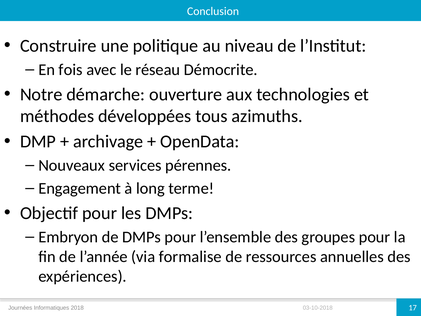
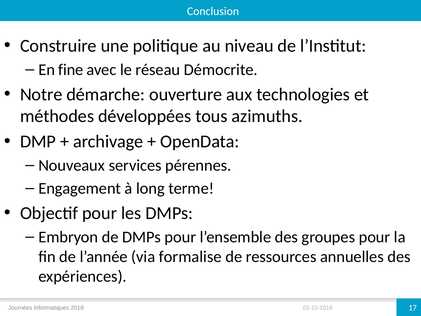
fois: fois -> fine (71, 70)
